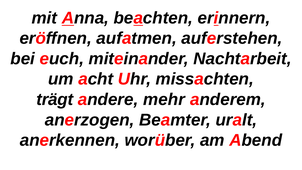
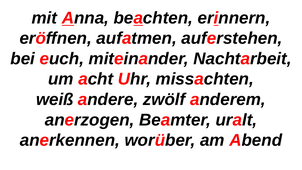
trägt: trägt -> weiß (55, 99)
mehr: mehr -> zwölf (164, 99)
